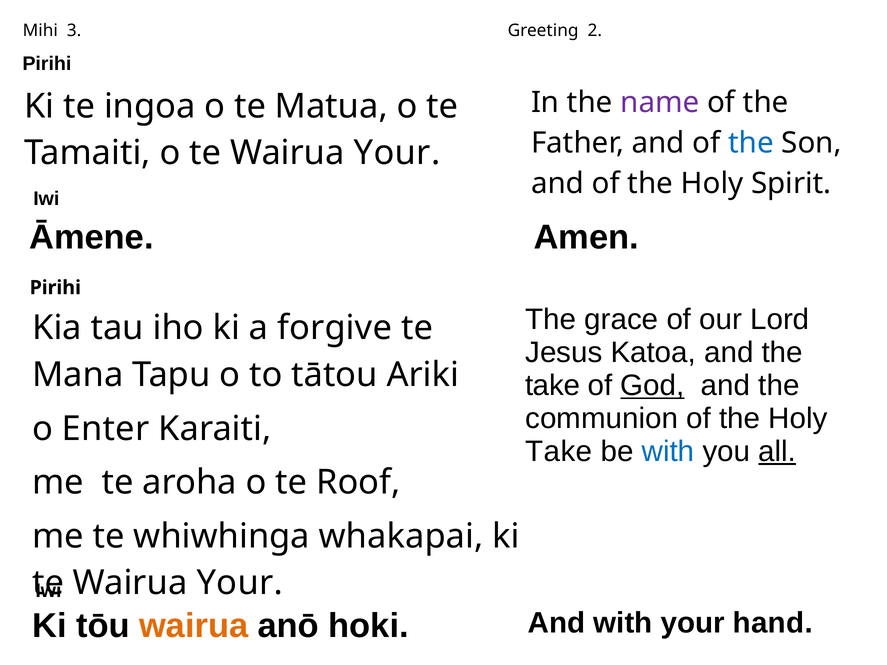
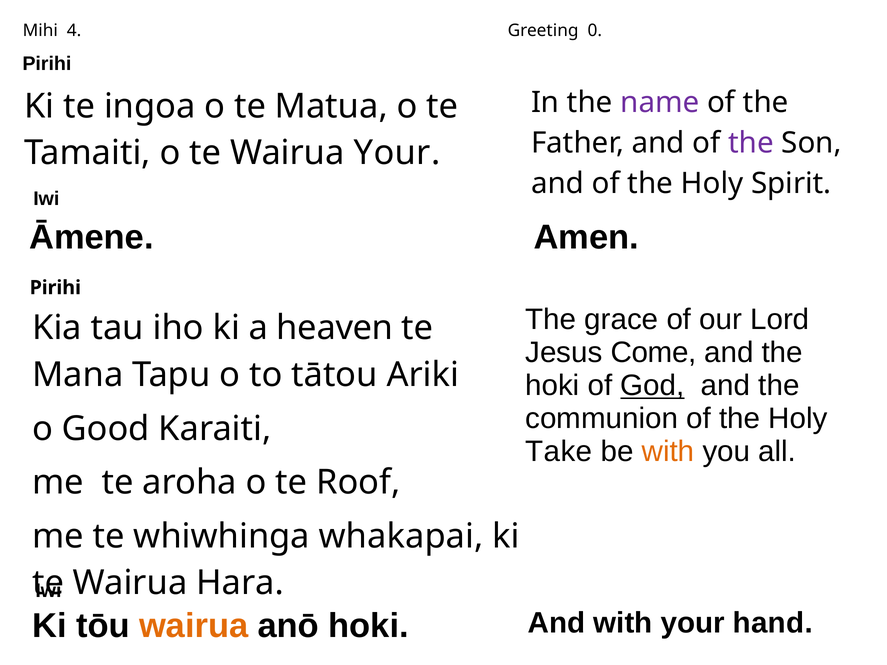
3: 3 -> 4 (74, 30)
2: 2 -> 0 (595, 30)
the colour: blue -> purple (751, 143)
forgive: forgive -> heaven (335, 328)
Katoa: Katoa -> Come (654, 353)
take: take -> hoki (552, 386)
Enter: Enter -> Good (106, 429)
with colour: blue -> orange (668, 452)
all underline: present -> none (777, 452)
Your: Your -> Hara (240, 583)
